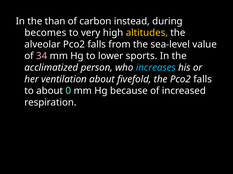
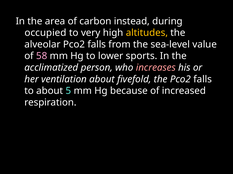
than: than -> area (55, 21)
becomes: becomes -> occupied (45, 33)
34: 34 -> 58 (42, 56)
increases colour: light blue -> pink (156, 68)
0: 0 -> 5 (68, 91)
